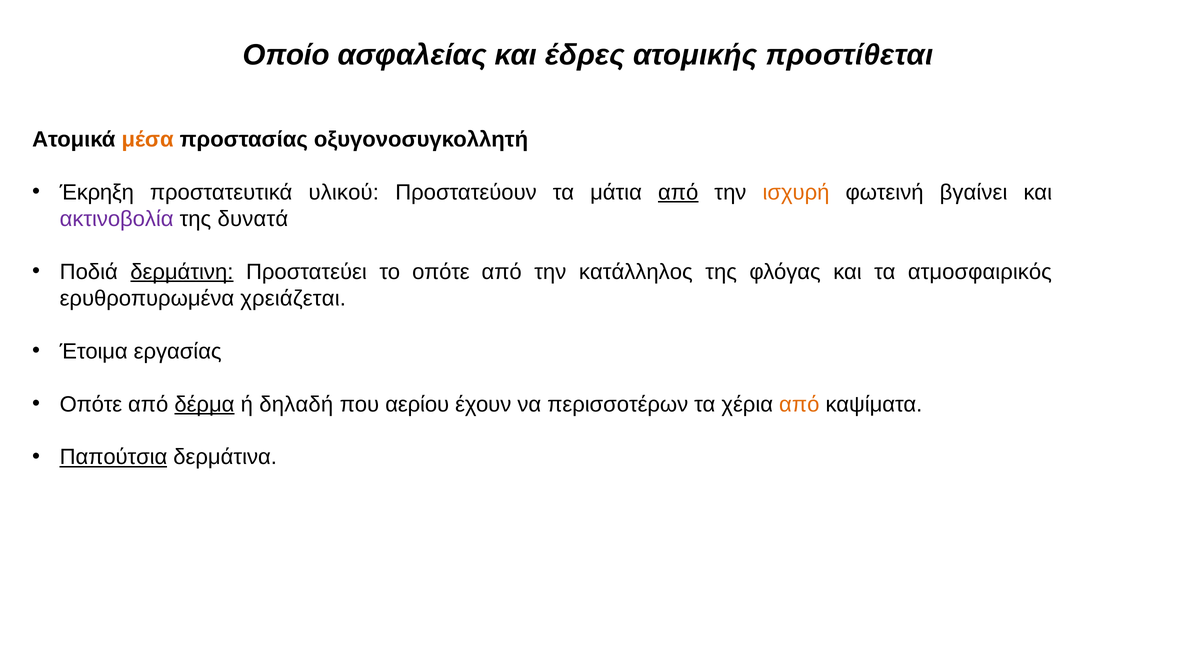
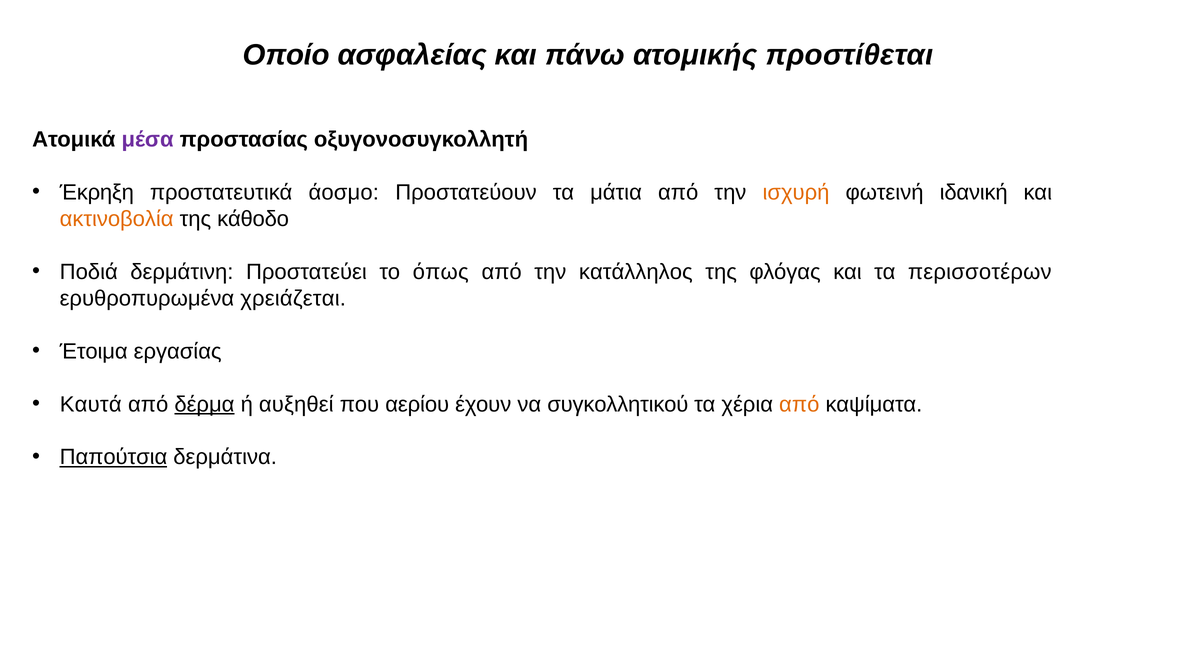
έδρες: έδρες -> πάνω (585, 55)
μέσα colour: orange -> purple (148, 139)
υλικού: υλικού -> άοσμο (344, 192)
από underline: present -> none (678, 192)
βγαίνει: βγαίνει -> ιδανική (974, 192)
ακτινοβολία colour: purple -> orange (117, 219)
δυνατά: δυνατά -> κάθοδο (253, 219)
δερμάτινη underline: present -> none (182, 272)
το οπότε: οπότε -> όπως (441, 272)
ατμοσφαιρικός: ατμοσφαιρικός -> περισσοτέρων (980, 272)
Οπότε: Οπότε -> Καυτά (91, 404)
δηλαδή: δηλαδή -> αυξηθεί (296, 404)
περισσοτέρων: περισσοτέρων -> συγκολλητικού (618, 404)
